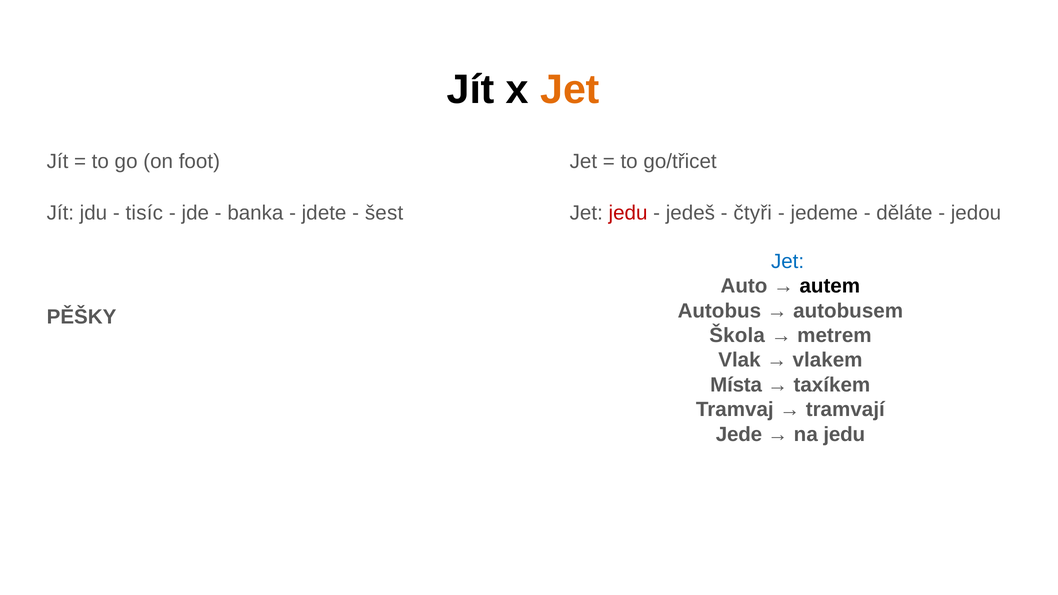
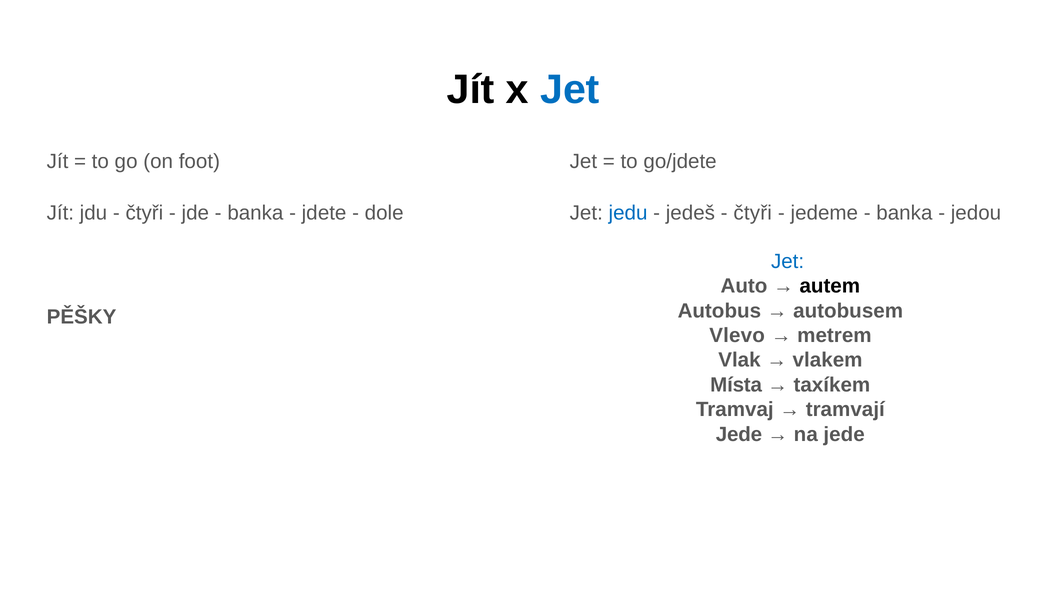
Jet colour: orange -> blue (570, 90)
go/třicet: go/třicet -> go/jdete (680, 161)
tisíc: tisíc -> čtyři (144, 213)
šest: šest -> dole (384, 213)
jedu colour: red -> blue (628, 213)
děláte: děláte -> banka (904, 213)
Škola: Škola -> Vlevo (737, 336)
na jedu: jedu -> jede (844, 434)
